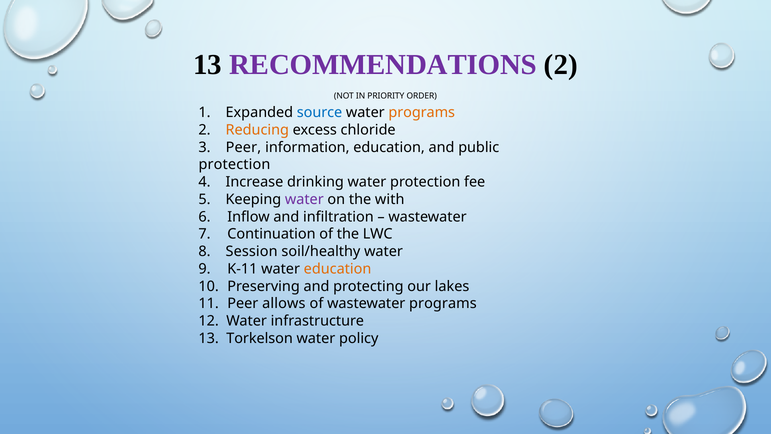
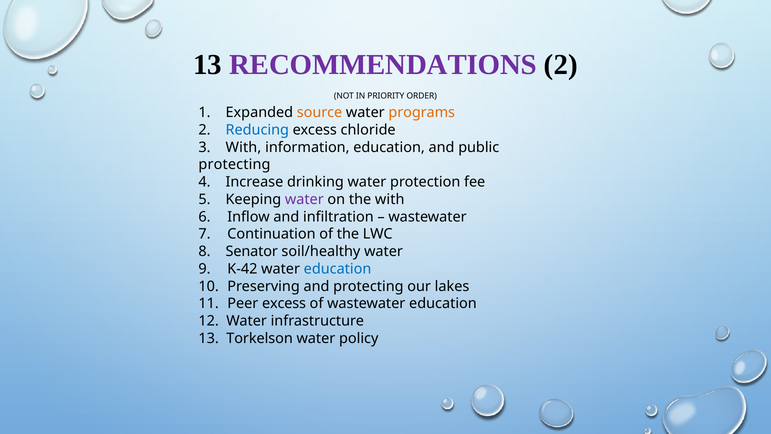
source colour: blue -> orange (320, 113)
Reducing colour: orange -> blue (257, 130)
3 Peer: Peer -> With (243, 147)
protection: protection -> protecting (234, 165)
Session: Session -> Senator (252, 251)
K-11: K-11 -> K-42 (242, 269)
education colour: orange -> blue (338, 269)
Peer allows: allows -> excess (284, 303)
wastewater programs: programs -> education (443, 303)
